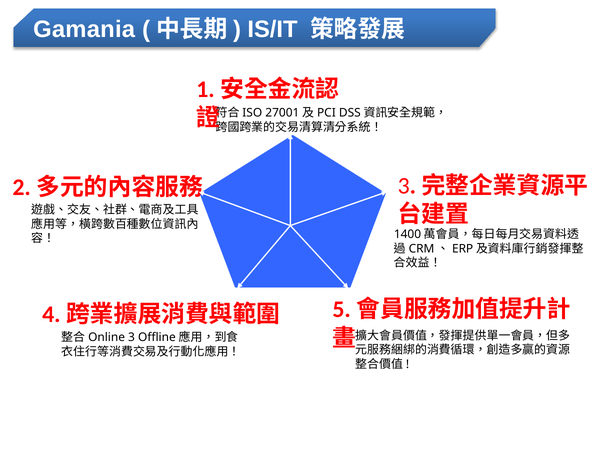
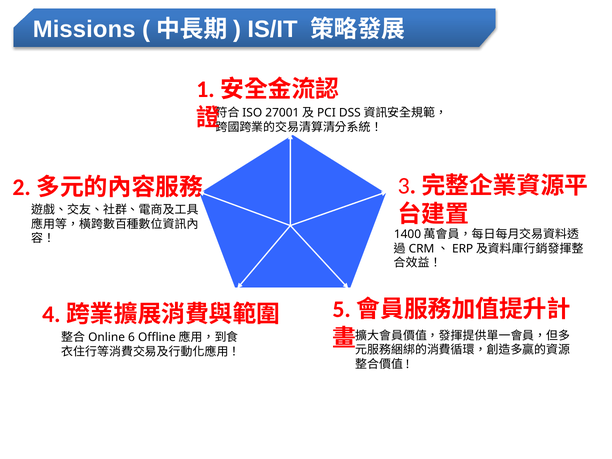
Gamania: Gamania -> Missions (84, 29)
3: 3 -> 6 (132, 337)
